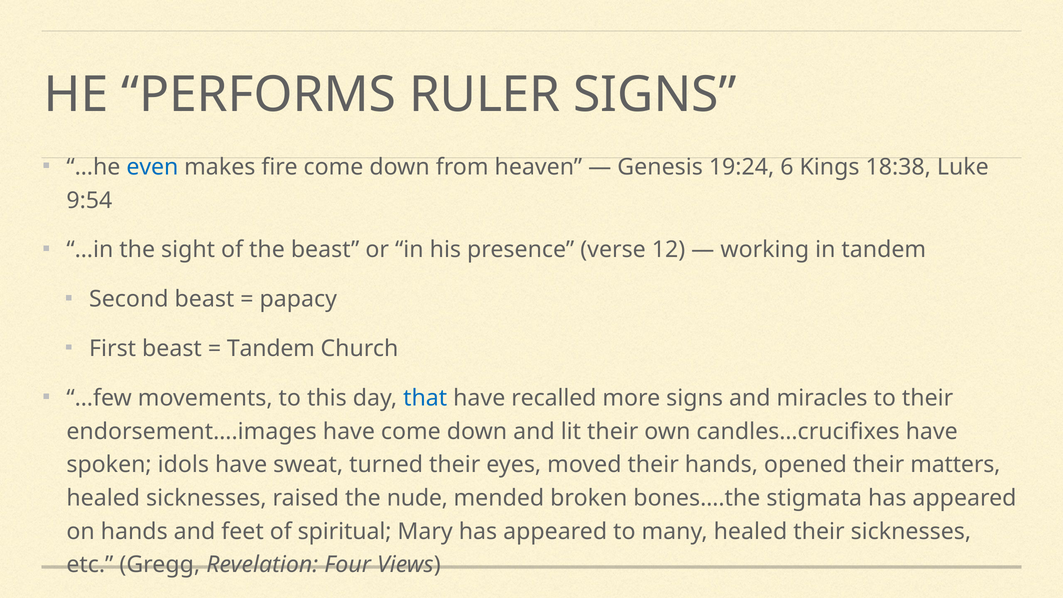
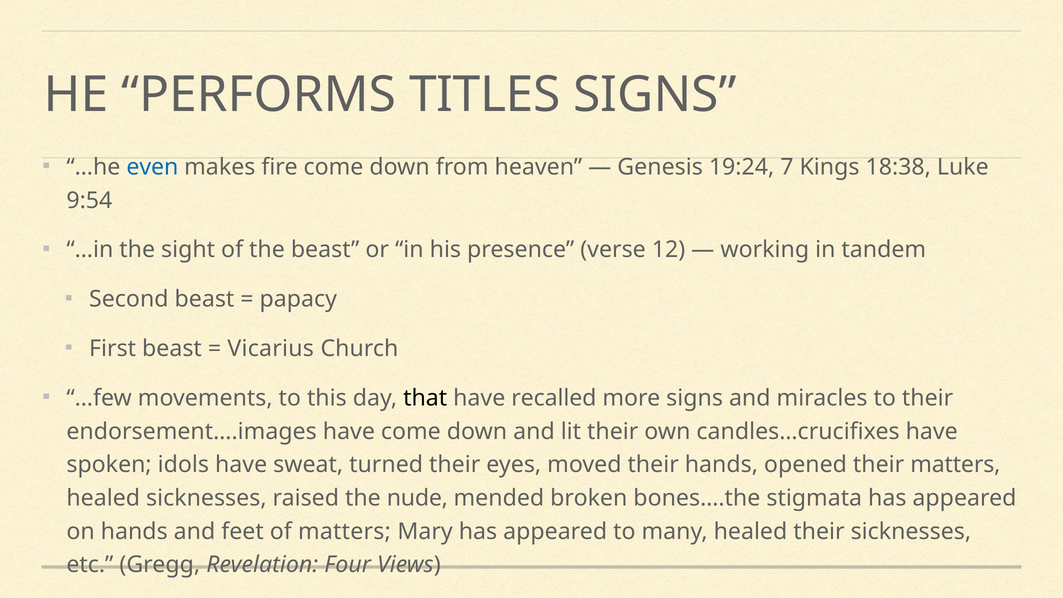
RULER: RULER -> TITLES (485, 95)
6: 6 -> 7 (787, 167)
Tandem: Tandem -> Vicarius (271, 349)
that colour: blue -> black (425, 398)
of spiritual: spiritual -> matters (344, 531)
